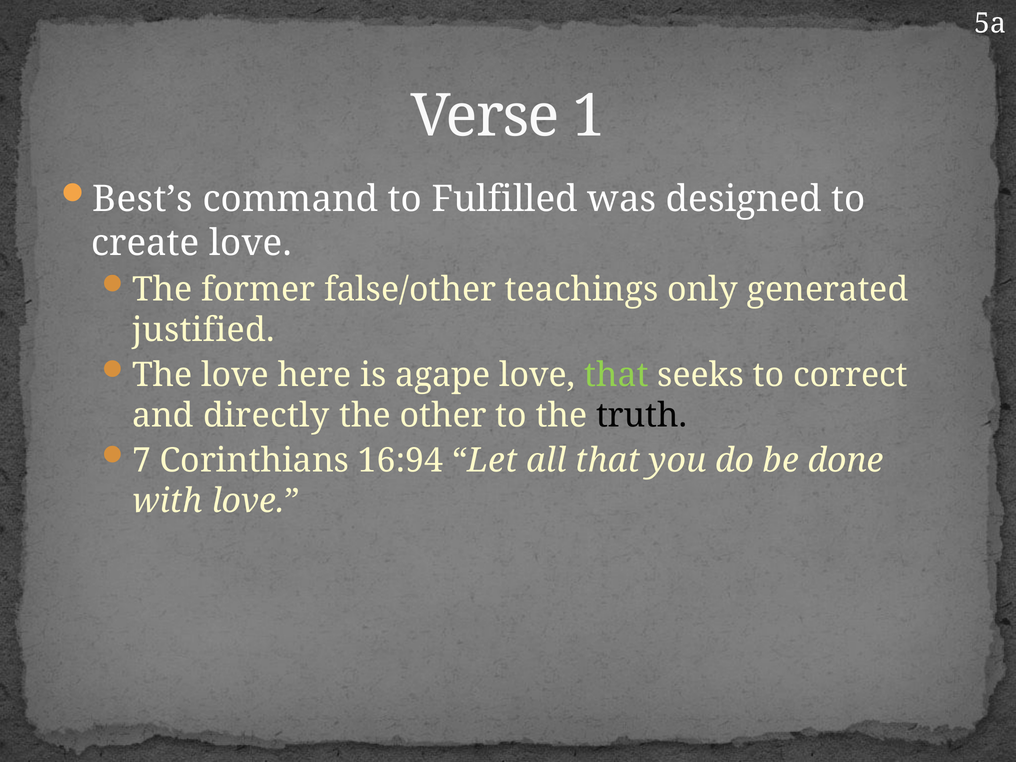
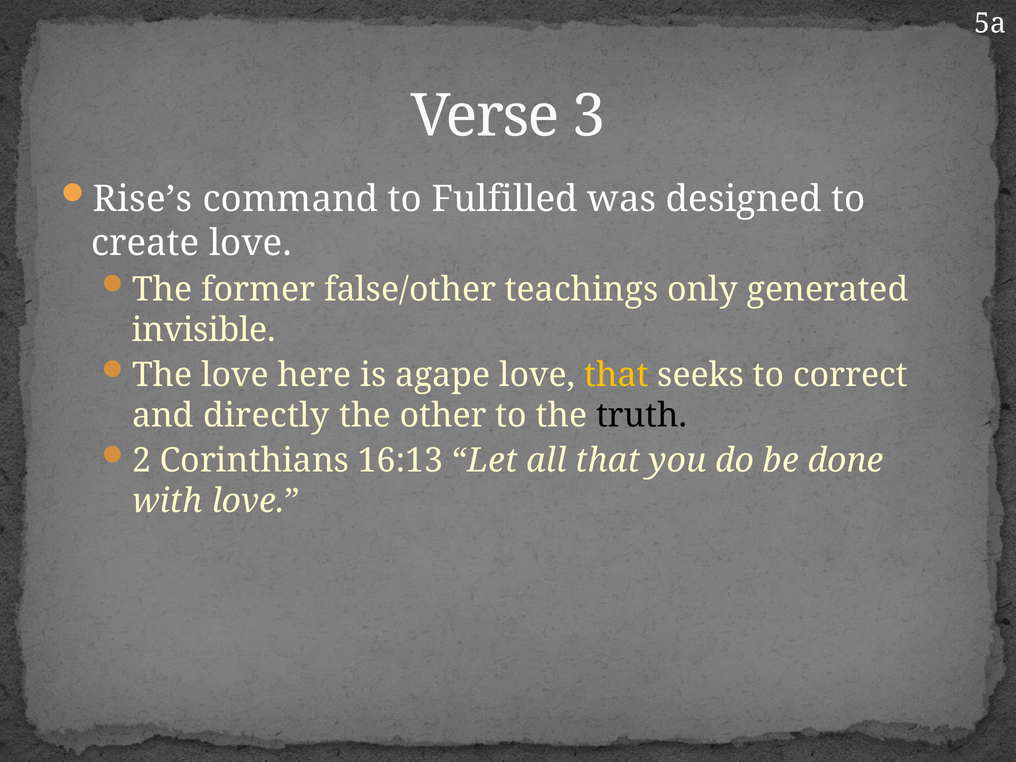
1: 1 -> 3 (589, 116)
Best’s: Best’s -> Rise’s (143, 199)
justified: justified -> invisible (204, 330)
that colour: light green -> yellow (616, 375)
7: 7 -> 2 (142, 460)
16:94: 16:94 -> 16:13 (401, 460)
